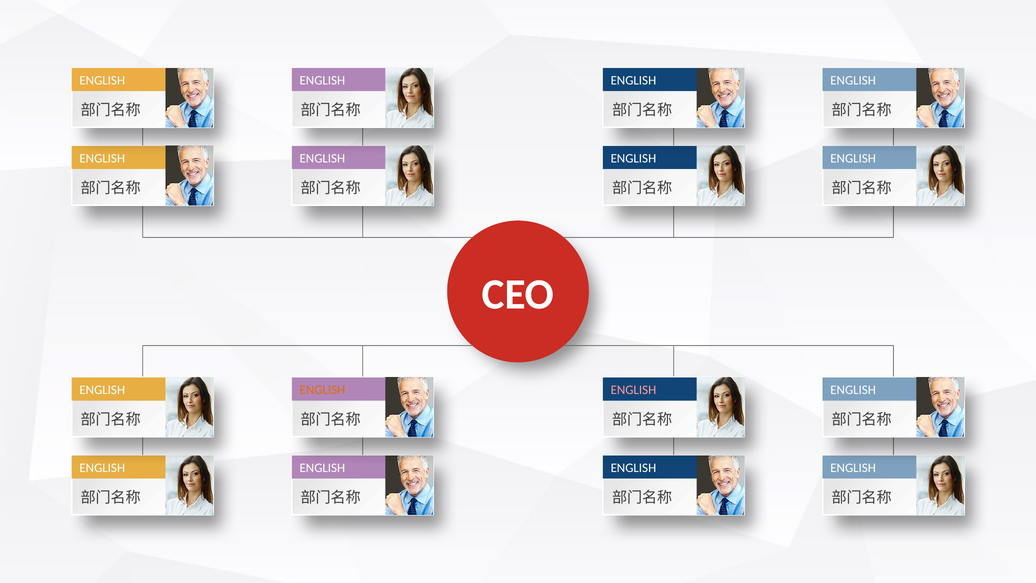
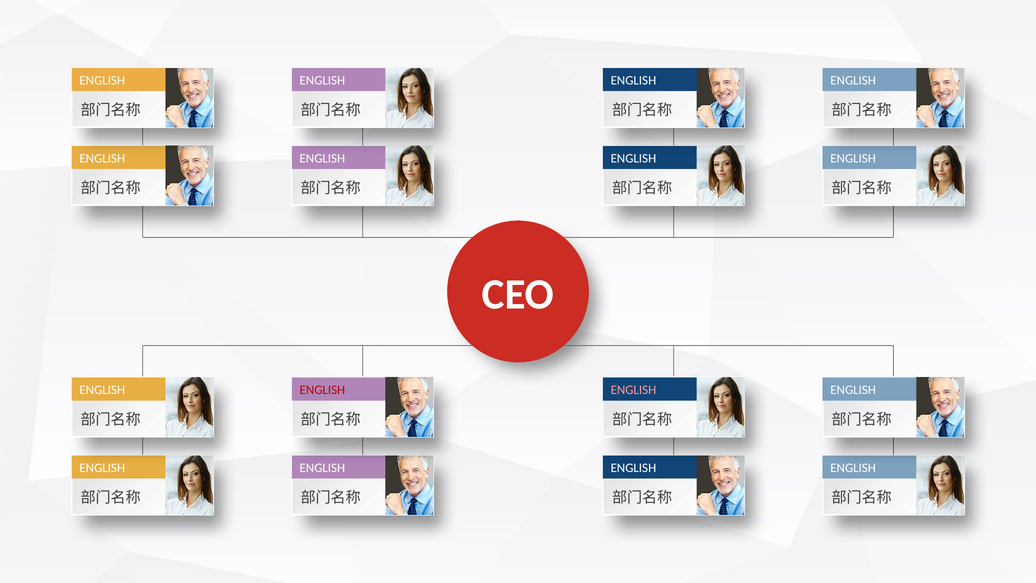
ENGLISH colour: orange -> red (322, 390)
